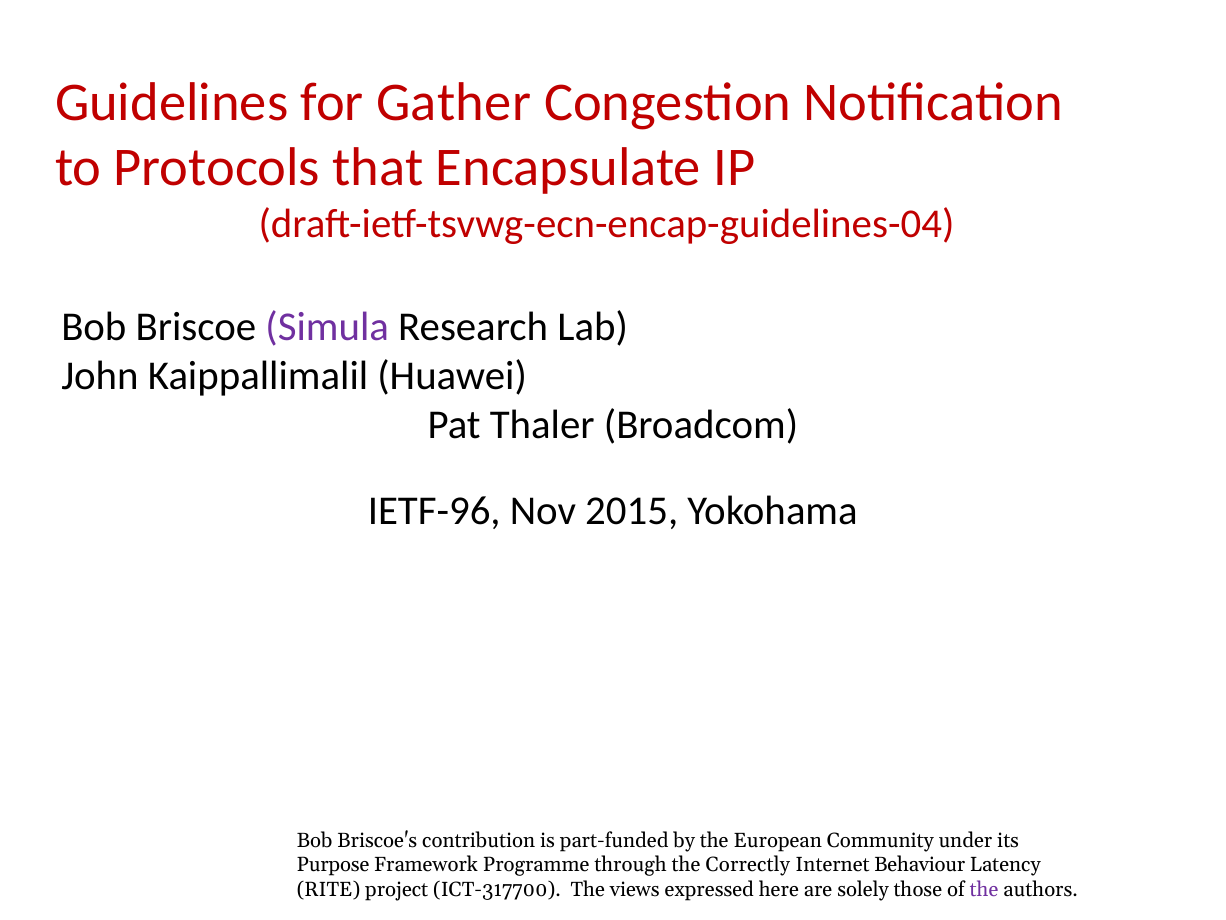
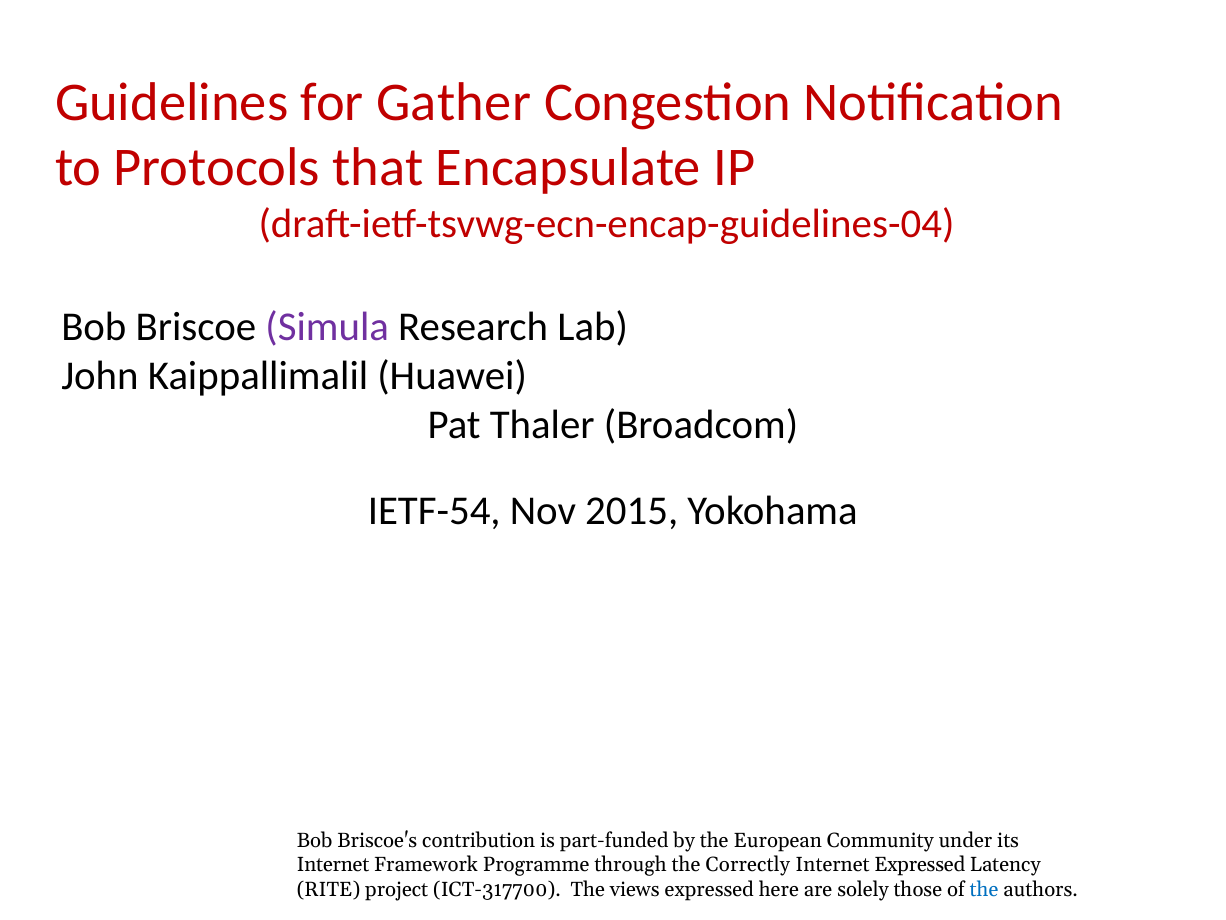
IETF-96: IETF-96 -> IETF-54 (434, 511)
Purpose: Purpose -> Internet (333, 865)
Internet Behaviour: Behaviour -> Expressed (920, 865)
the colour: purple -> blue (984, 889)
